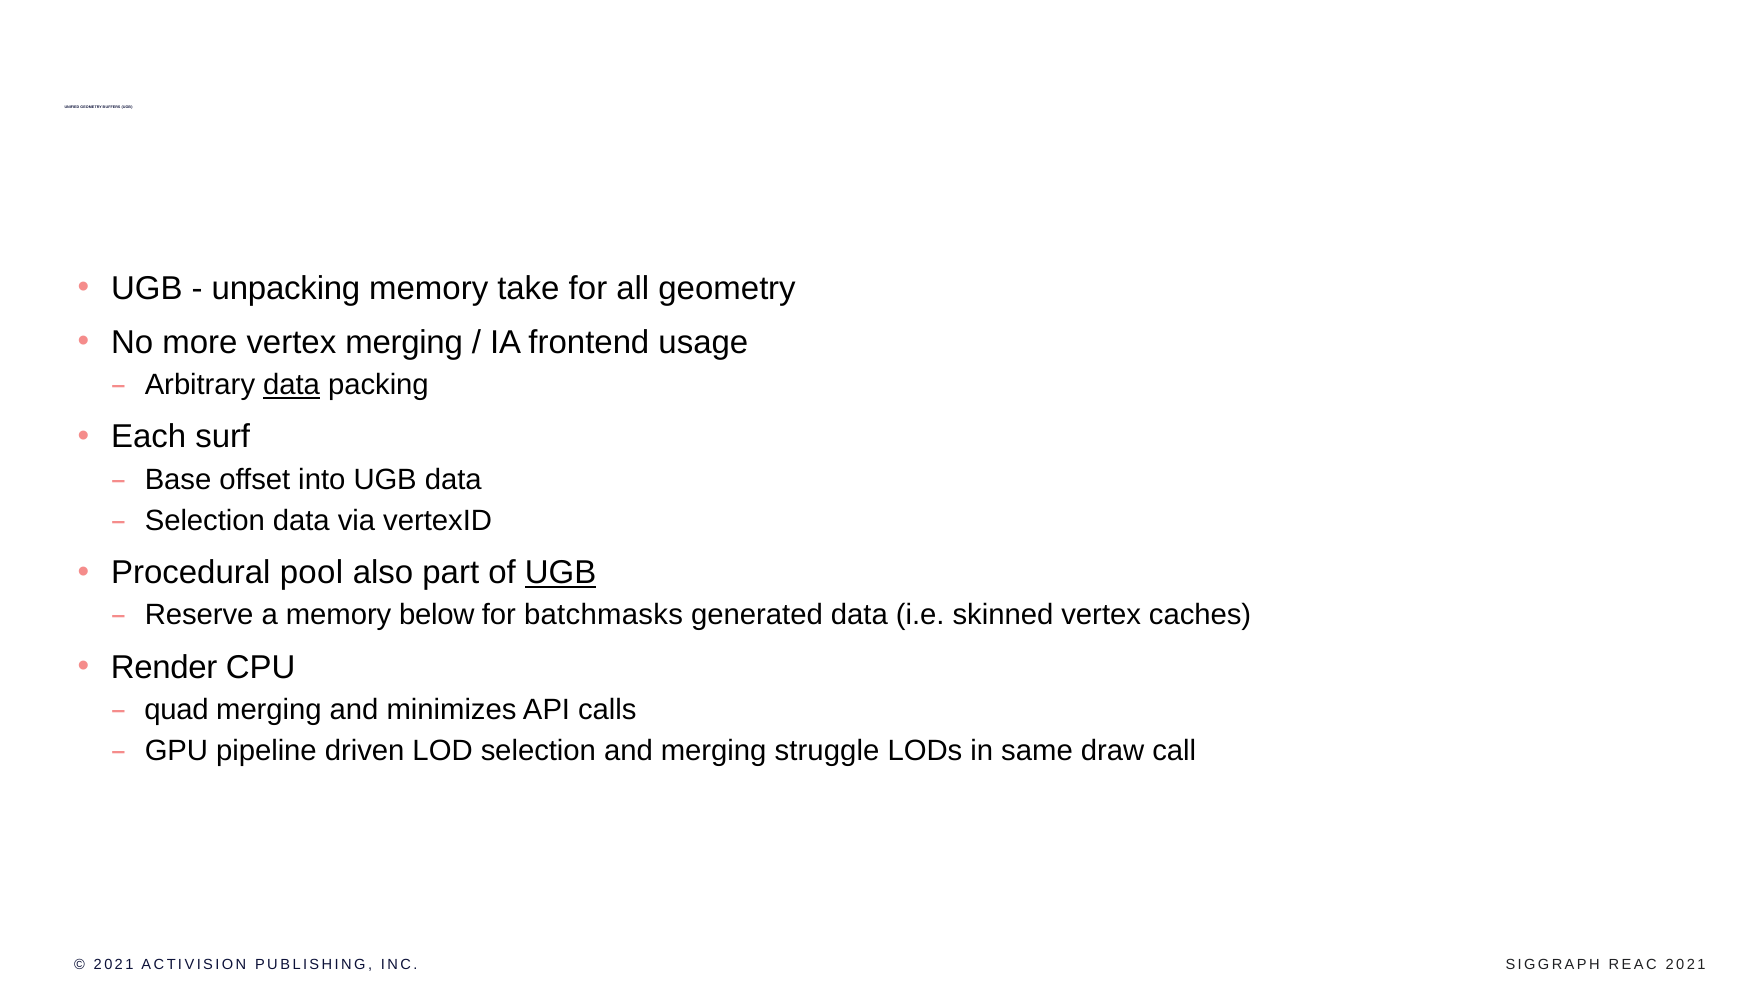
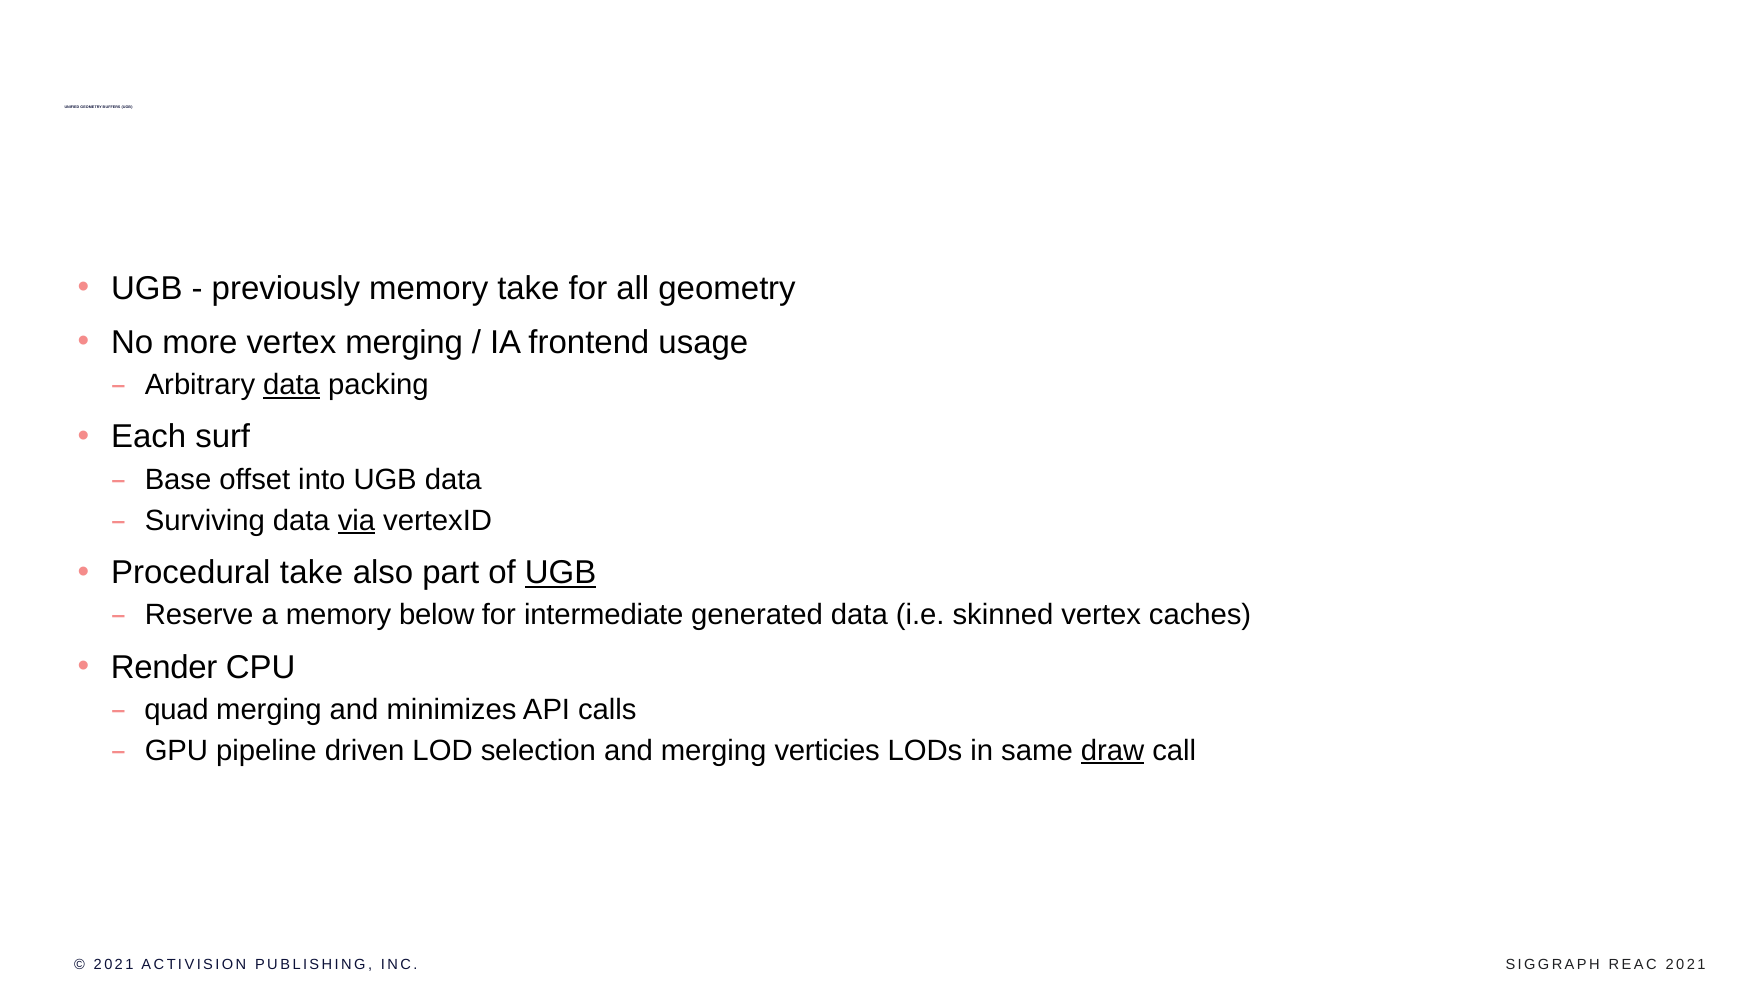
unpacking: unpacking -> previously (286, 288)
Selection: Selection -> Surviving (205, 520)
via underline: none -> present (357, 520)
Procedural pool: pool -> take (311, 572)
batchmasks: batchmasks -> intermediate (604, 615)
struggle: struggle -> verticies (827, 750)
draw underline: none -> present (1113, 750)
